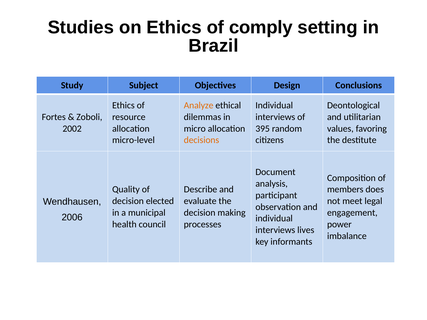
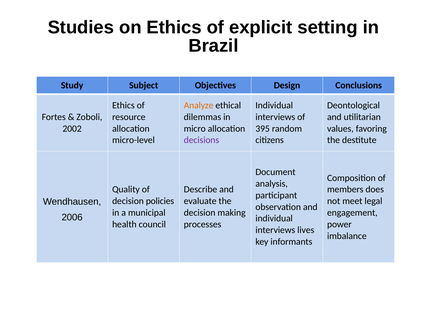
comply: comply -> explicit (261, 27)
decisions colour: orange -> purple (201, 140)
elected: elected -> policies (160, 201)
